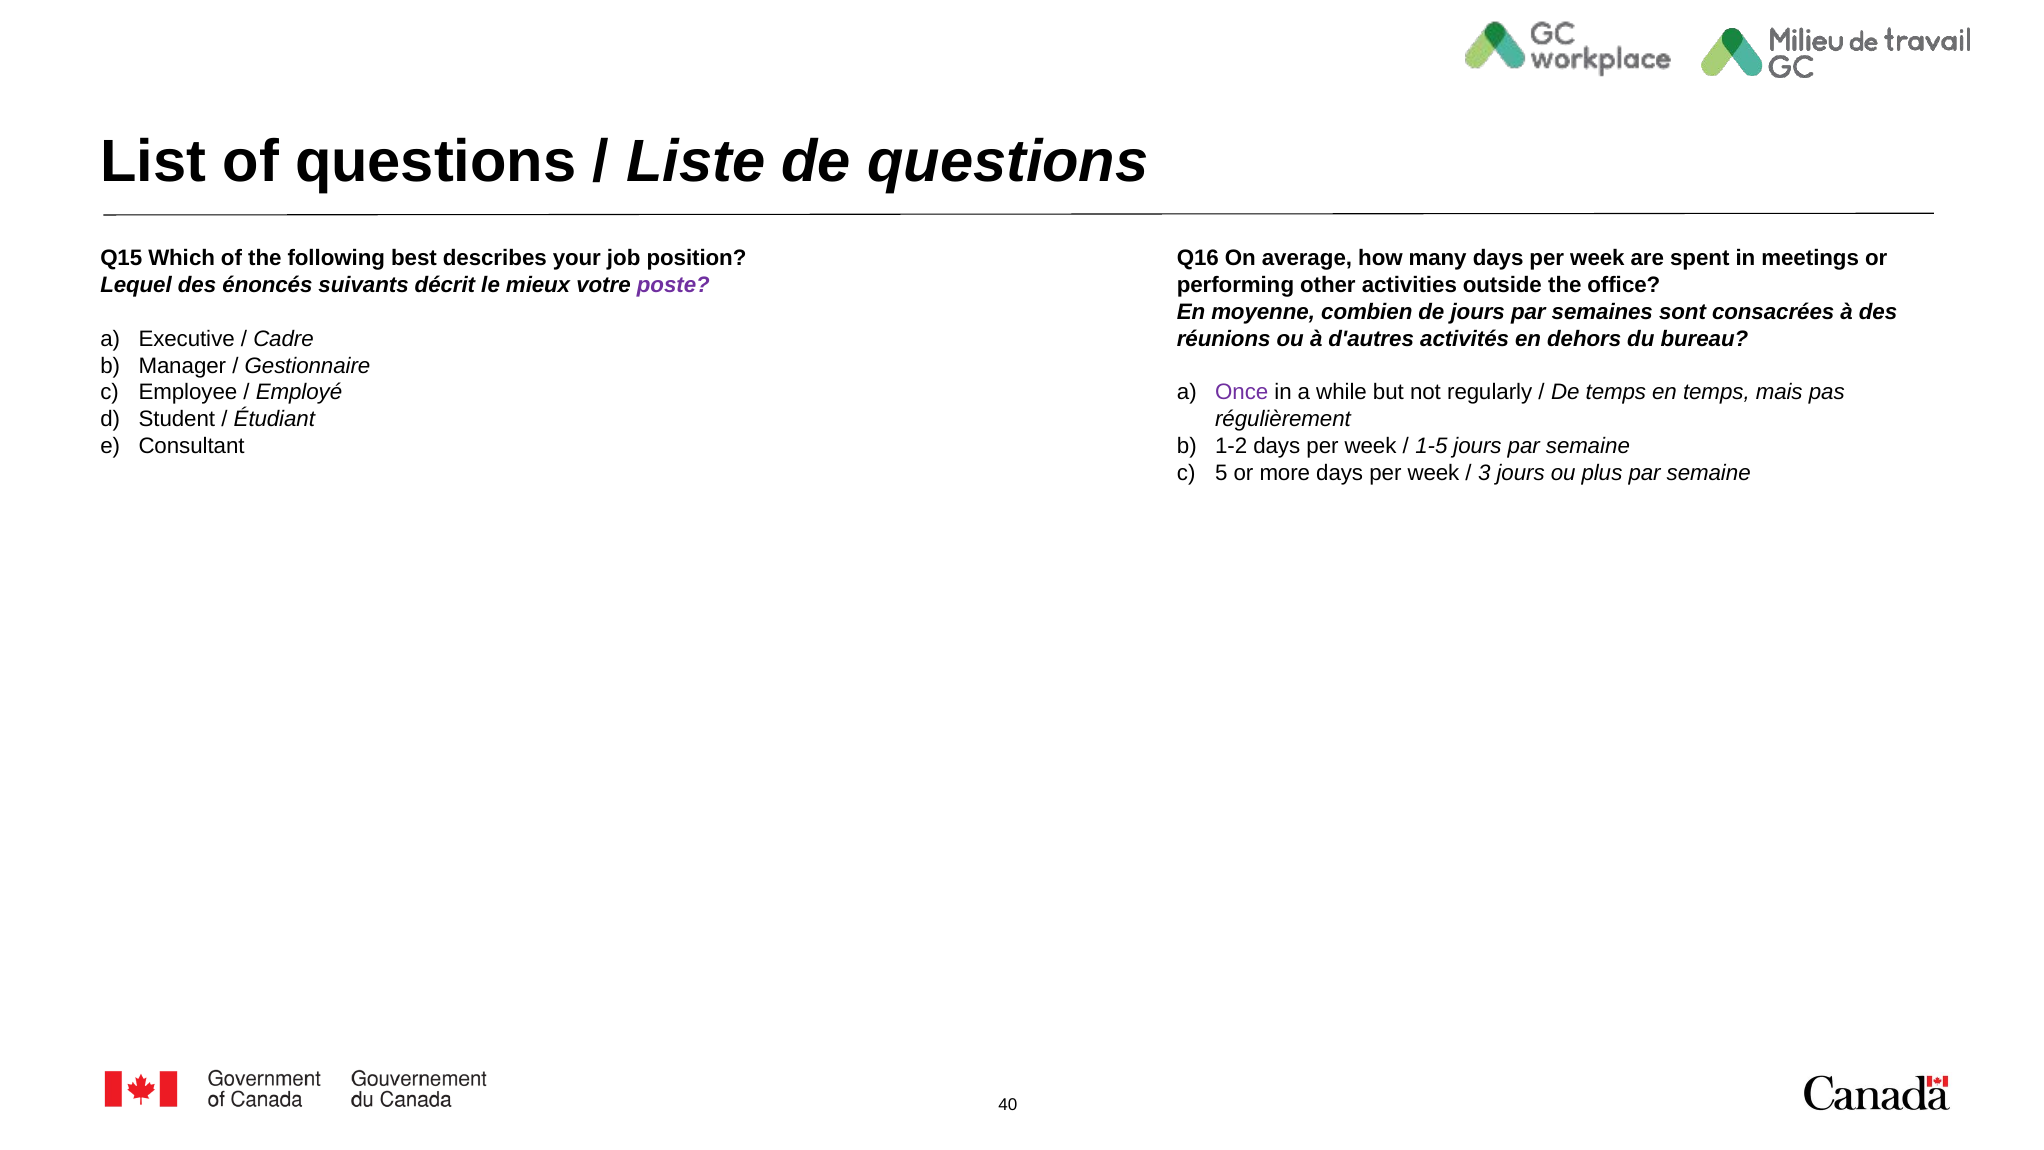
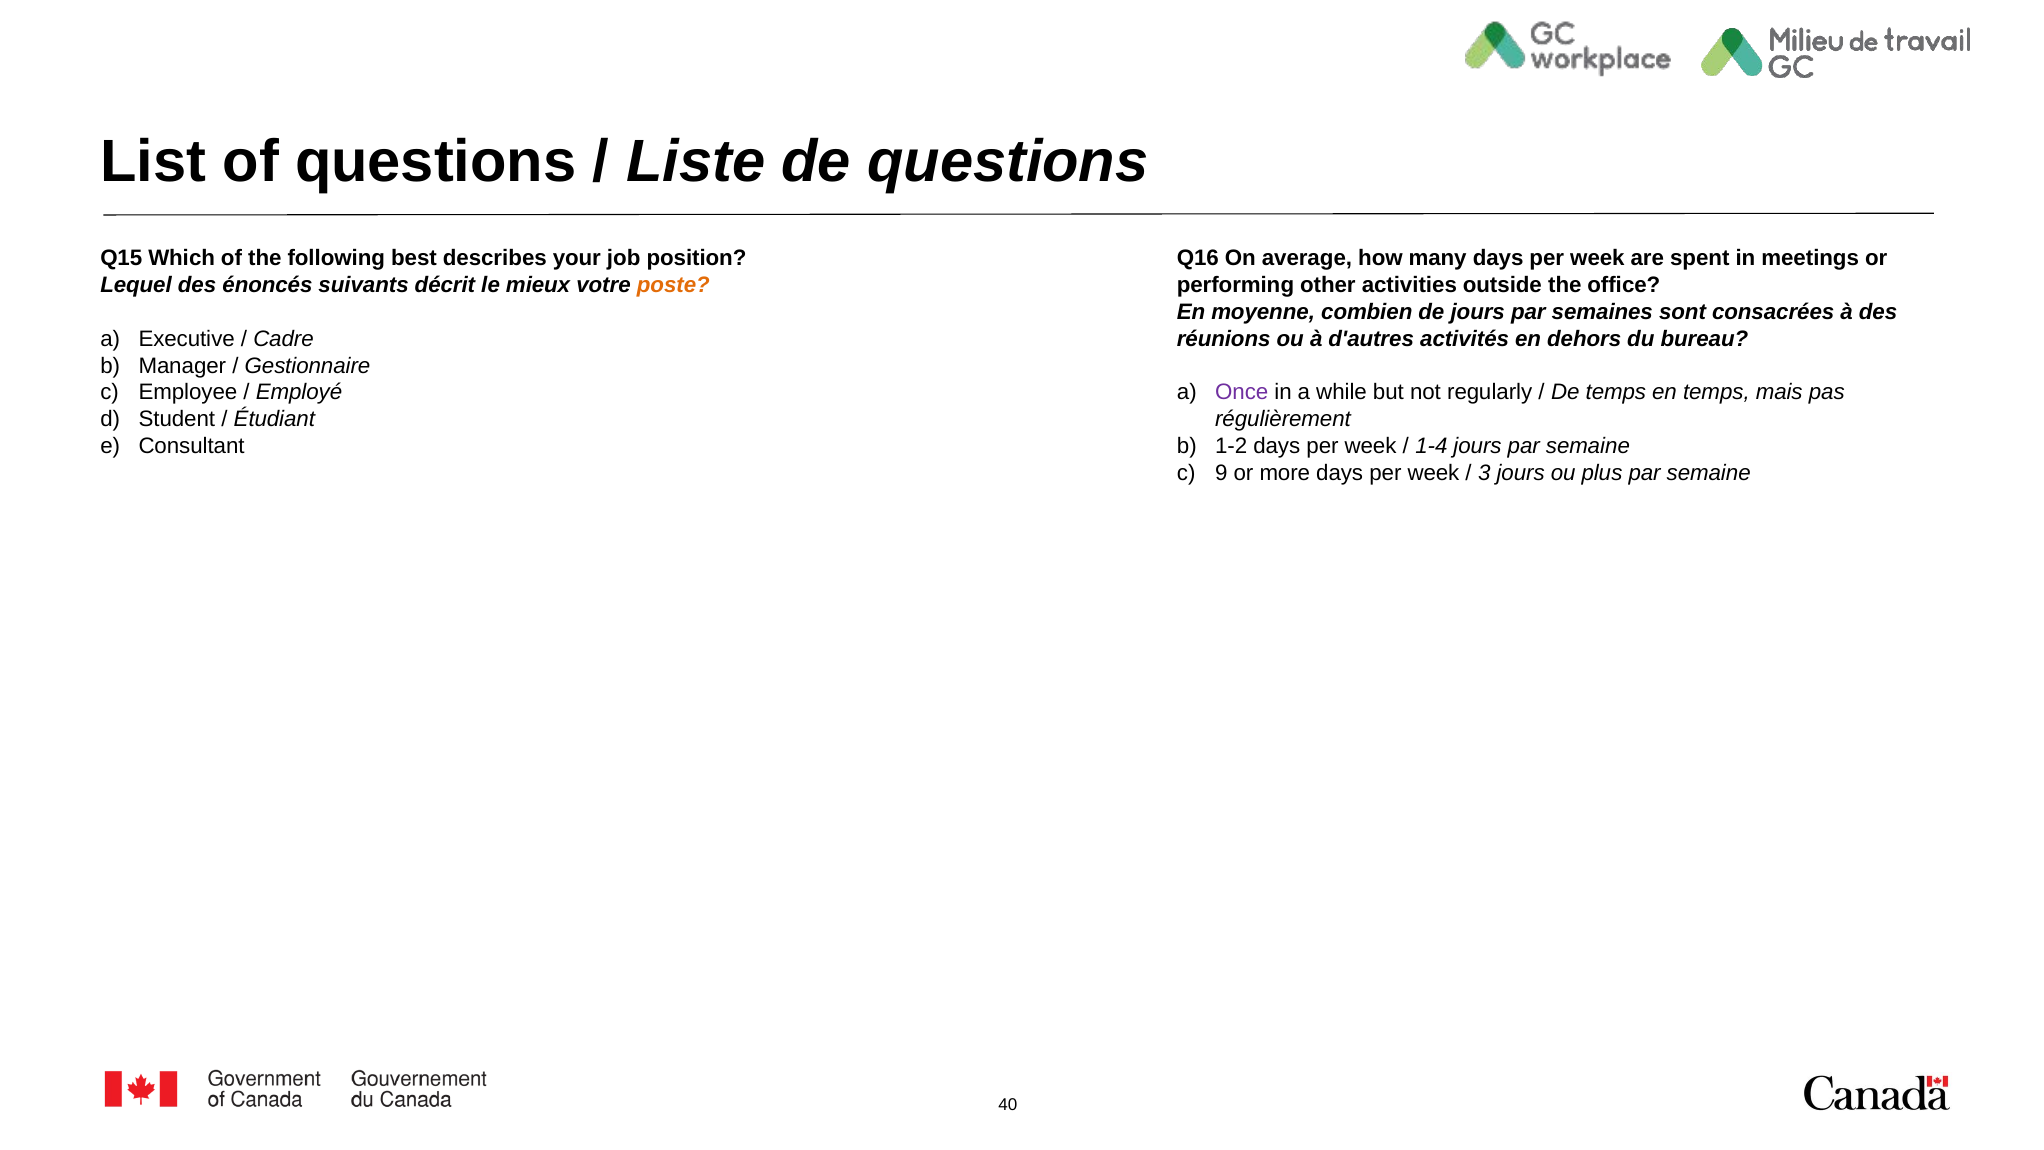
poste colour: purple -> orange (673, 285)
1-5: 1-5 -> 1-4 (1431, 446)
5: 5 -> 9 (1221, 473)
